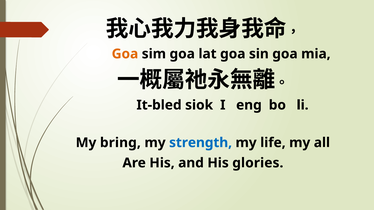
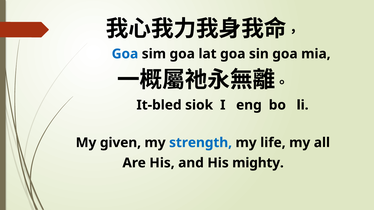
Goa colour: orange -> blue (125, 54)
bring: bring -> given (120, 143)
glories: glories -> mighty (258, 163)
